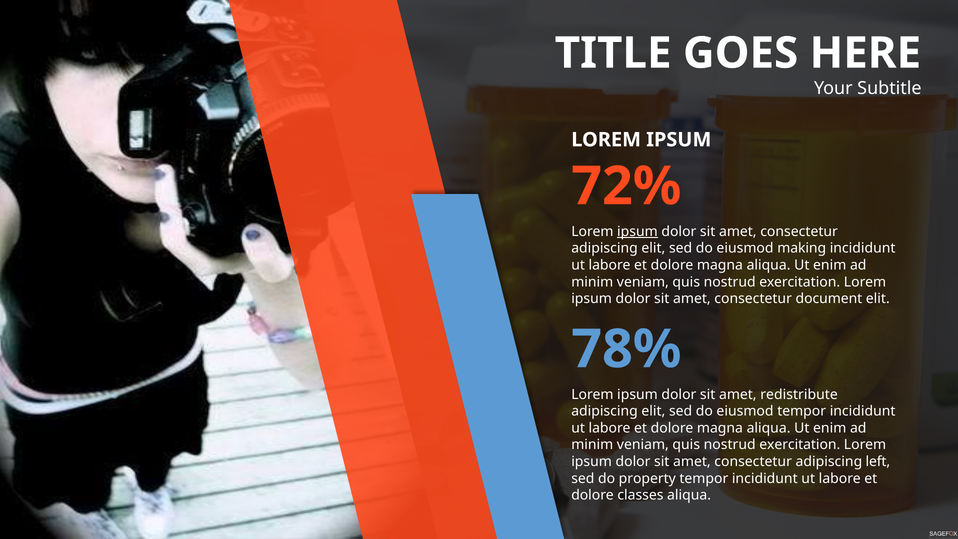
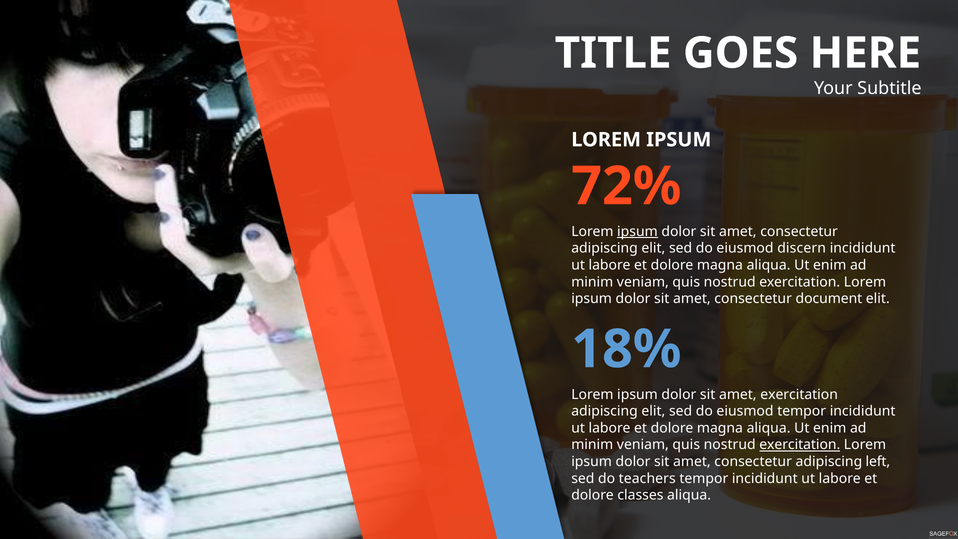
making: making -> discern (802, 248)
78%: 78% -> 18% (626, 349)
amet redistribute: redistribute -> exercitation (799, 394)
exercitation underline: none -> present (800, 445)
property: property -> teachers (647, 478)
